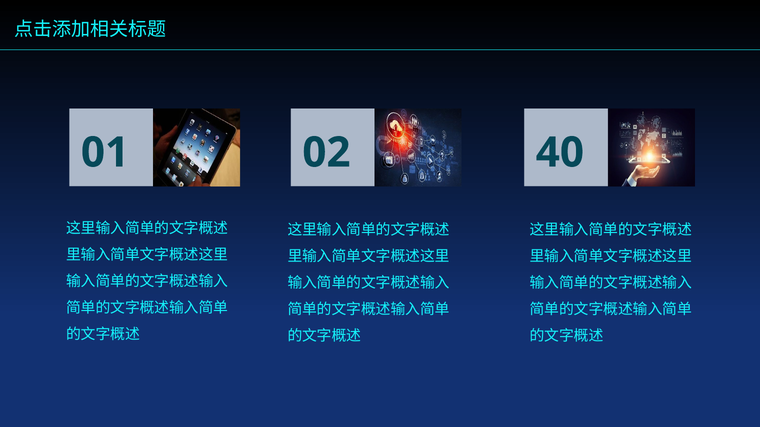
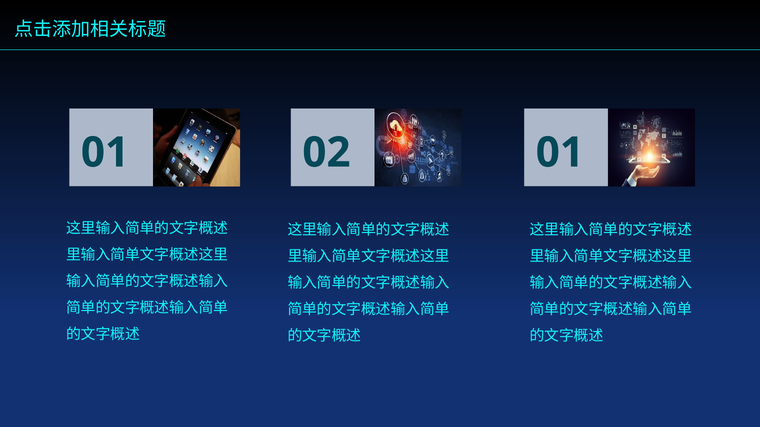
02 40: 40 -> 01 (560, 153)
